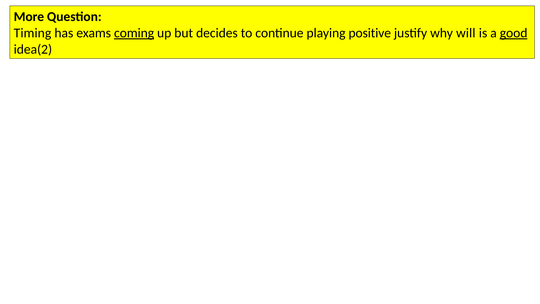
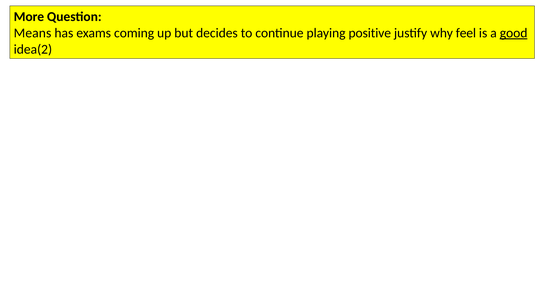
Timing: Timing -> Means (33, 33)
coming underline: present -> none (134, 33)
will: will -> feel (466, 33)
